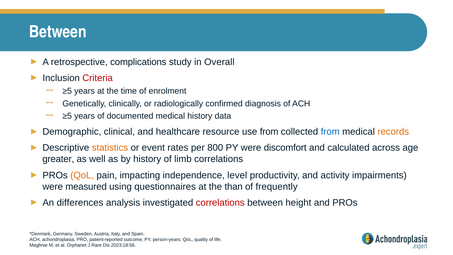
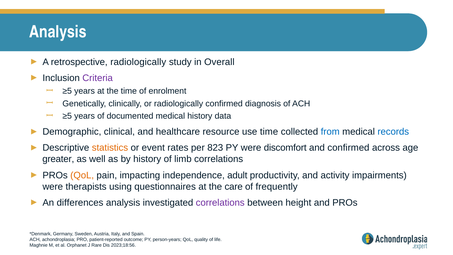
Between: Between -> Analysis (58, 32)
retrospective complications: complications -> radiologically (138, 62)
Criteria colour: red -> purple (98, 78)
use from: from -> time (269, 132)
records colour: orange -> blue (393, 132)
800: 800 -> 823 (215, 148)
and calculated: calculated -> confirmed (348, 148)
level: level -> adult (237, 175)
measured: measured -> therapists (86, 186)
than: than -> care (234, 186)
correlations colour: red -> purple (220, 203)
